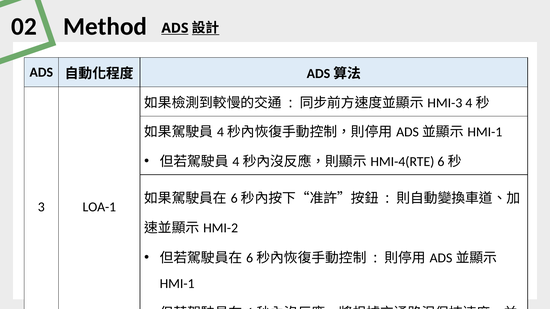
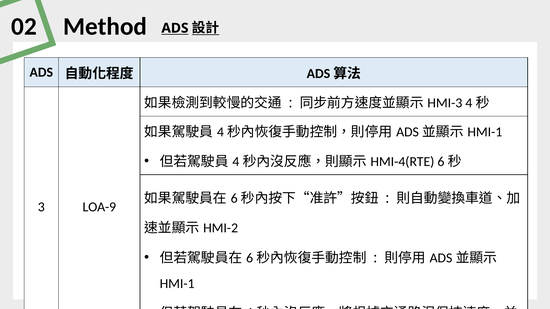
LOA-1: LOA-1 -> LOA-9 (99, 207)
